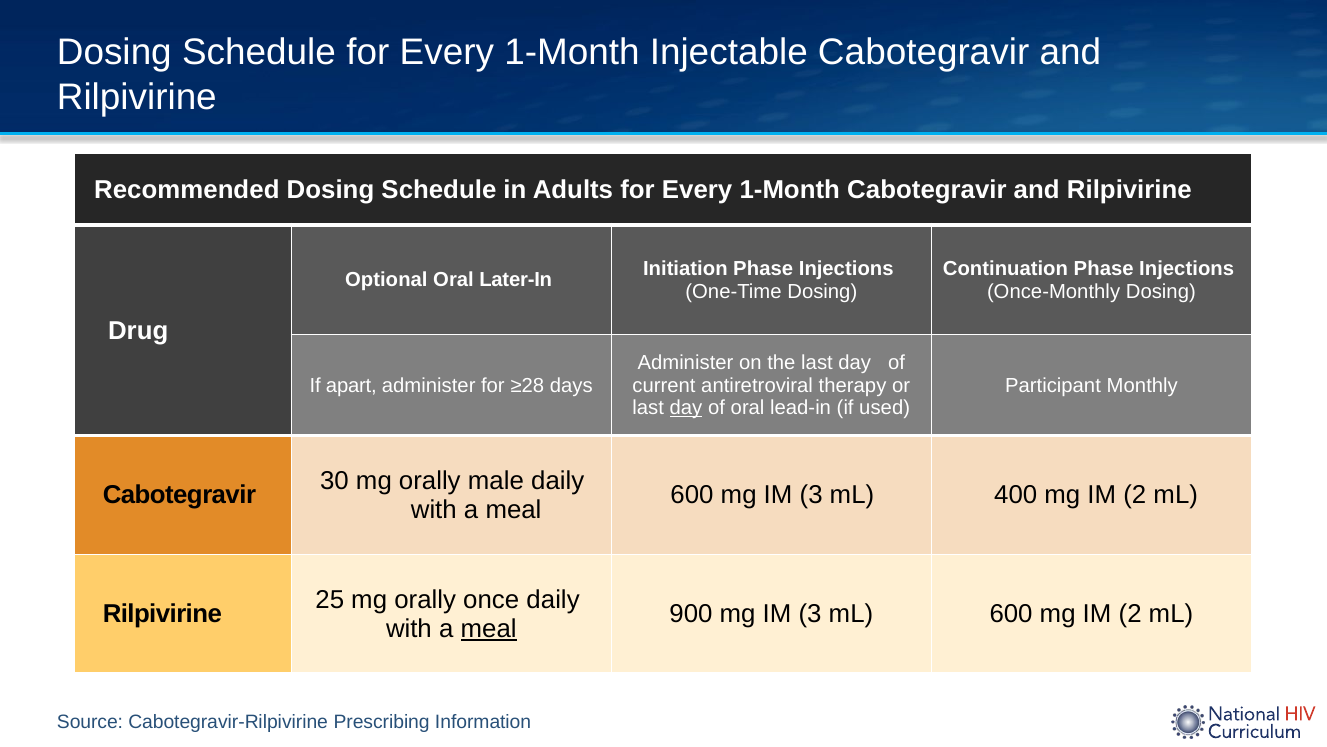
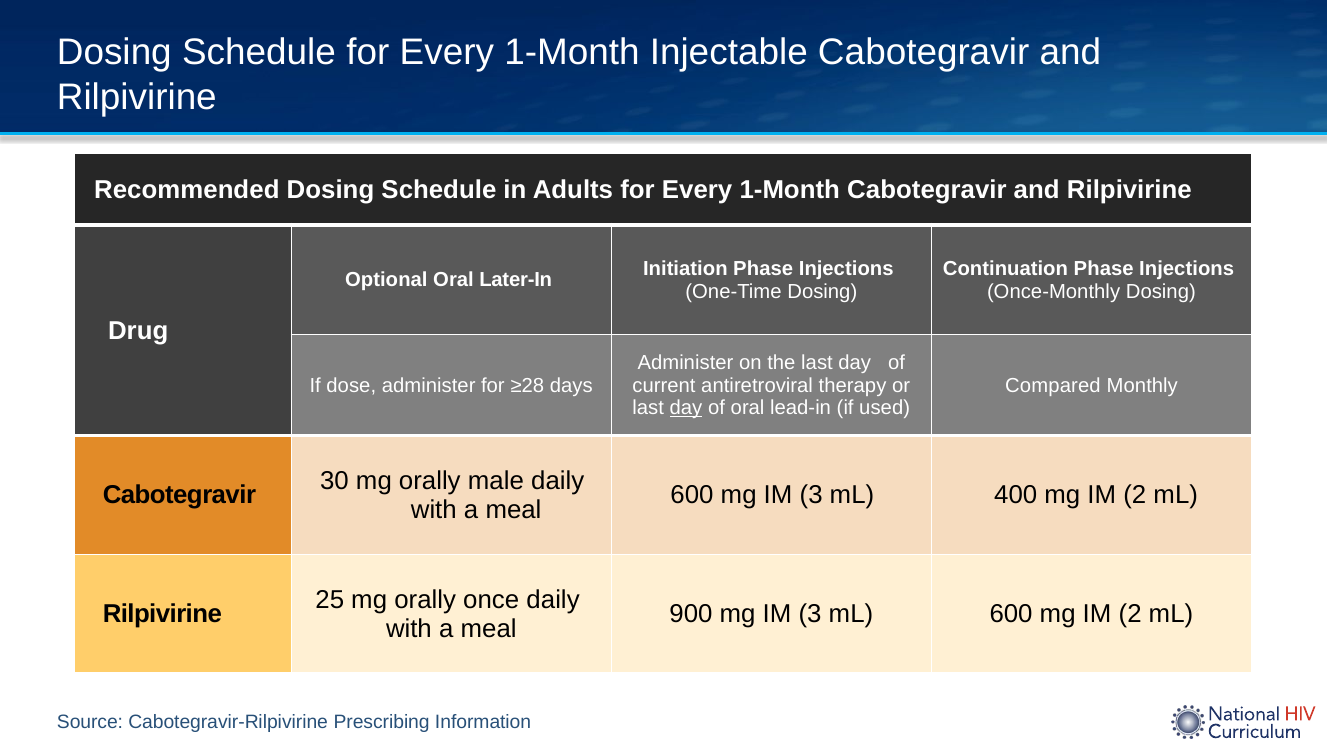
apart: apart -> dose (351, 385)
Participant: Participant -> Compared (1053, 385)
meal underline: present -> none (489, 628)
